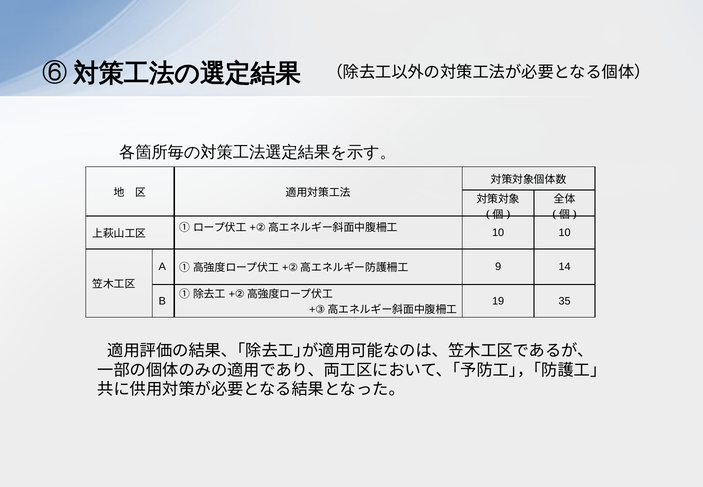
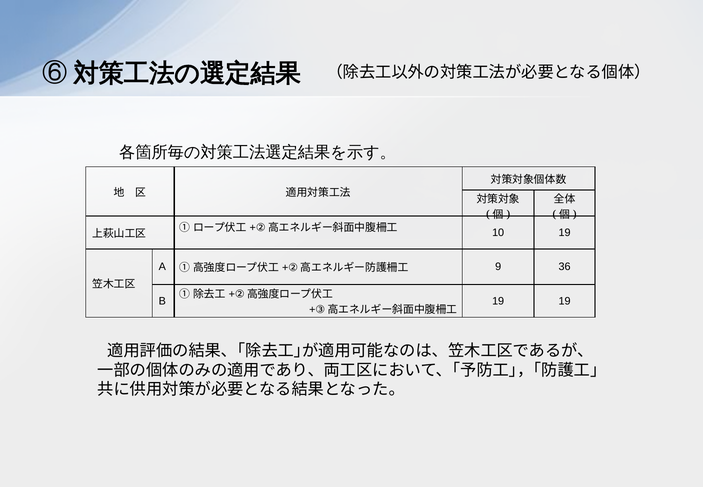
10 10: 10 -> 19 (565, 232)
14: 14 -> 36 (565, 267)
19 35: 35 -> 19 (565, 301)
